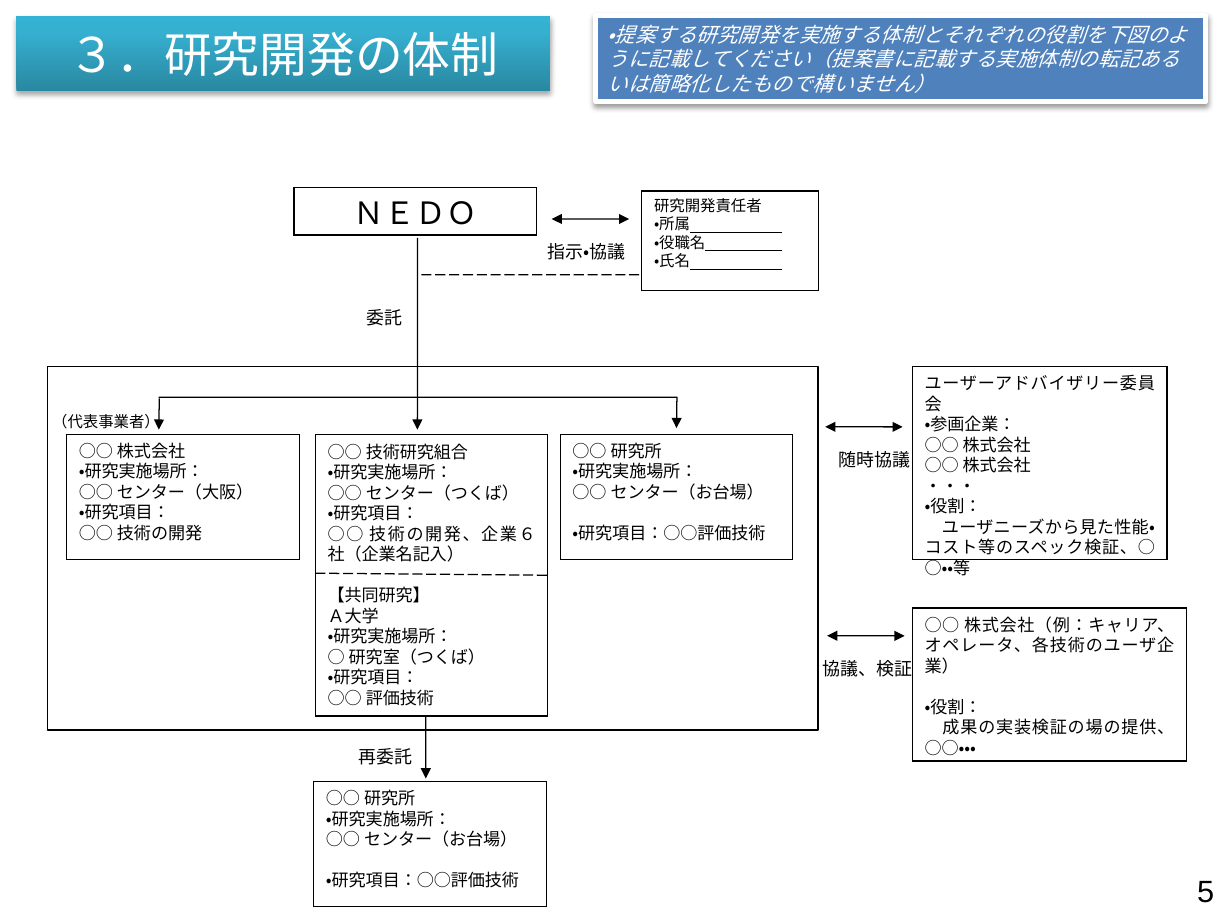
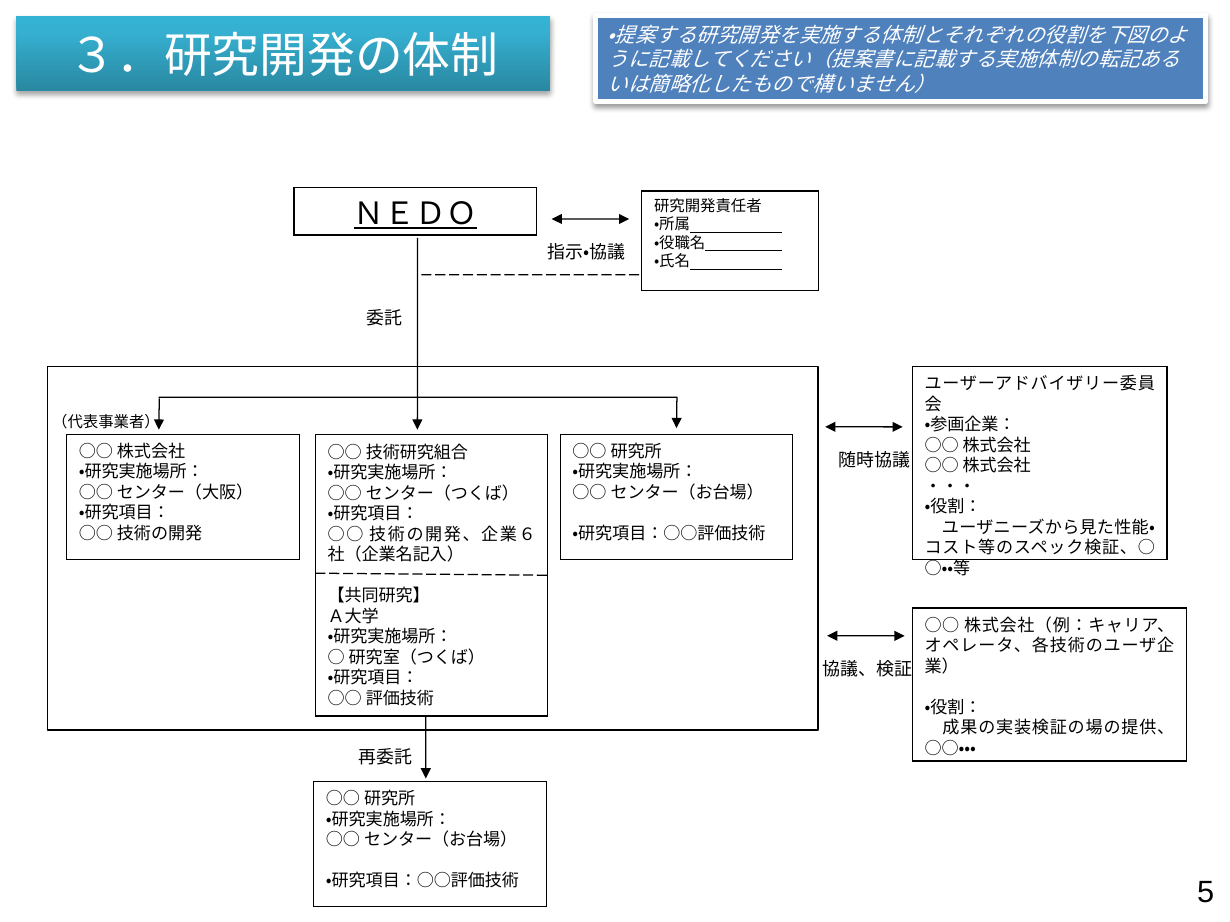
ＮＥＤＯ underline: none -> present (415, 214)
